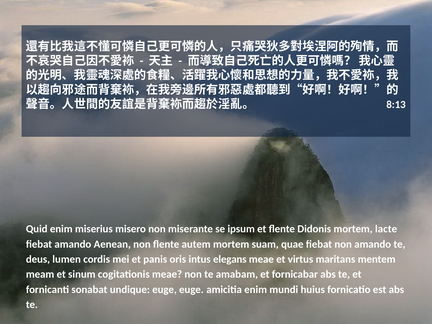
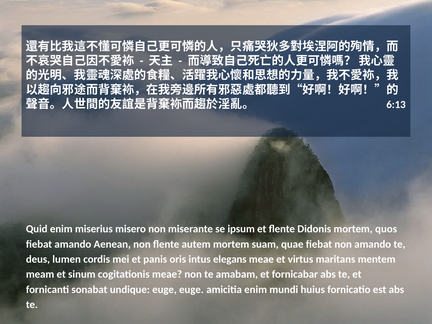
8:13: 8:13 -> 6:13 (396, 105)
lacte: lacte -> quos (386, 229)
